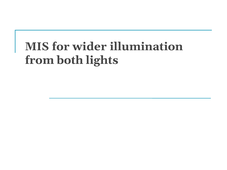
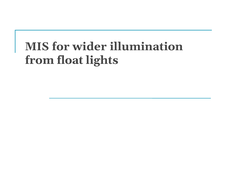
both: both -> float (70, 60)
